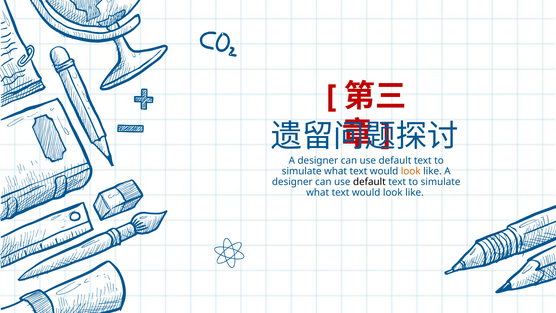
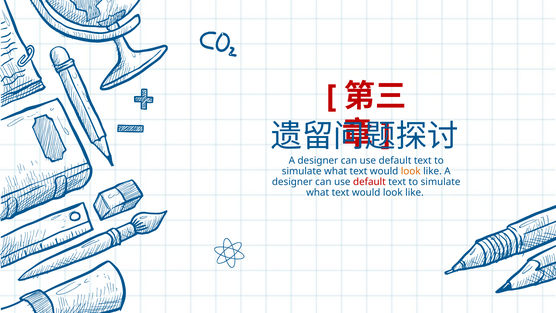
default colour: black -> red (369, 182)
